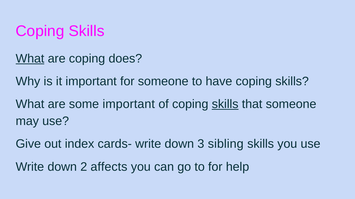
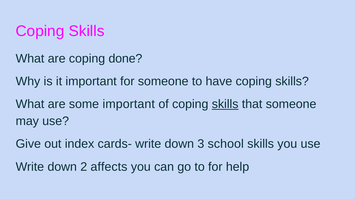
What underline: present -> none (30, 59)
does: does -> done (125, 59)
sibling: sibling -> school (226, 144)
